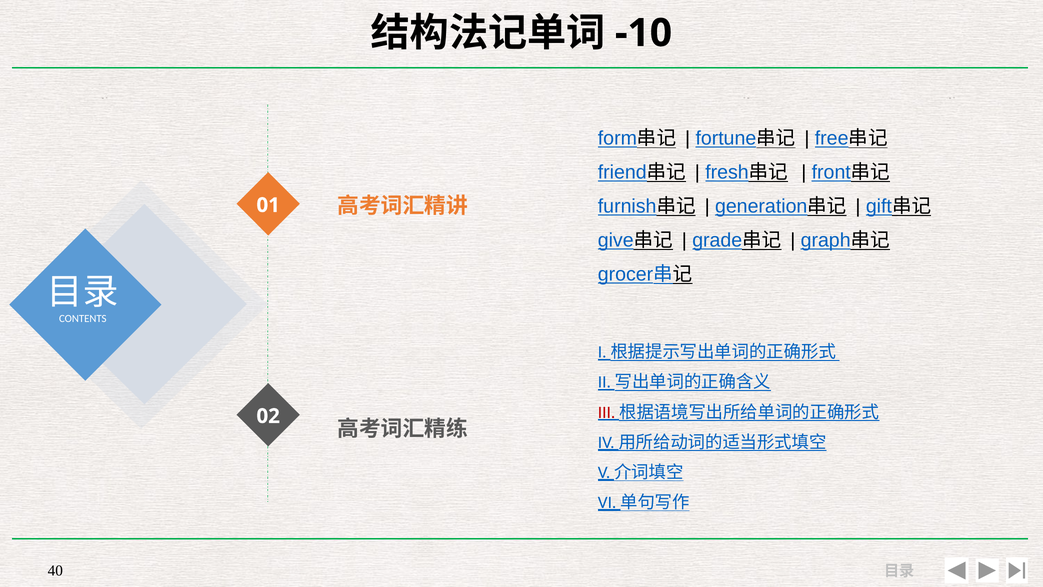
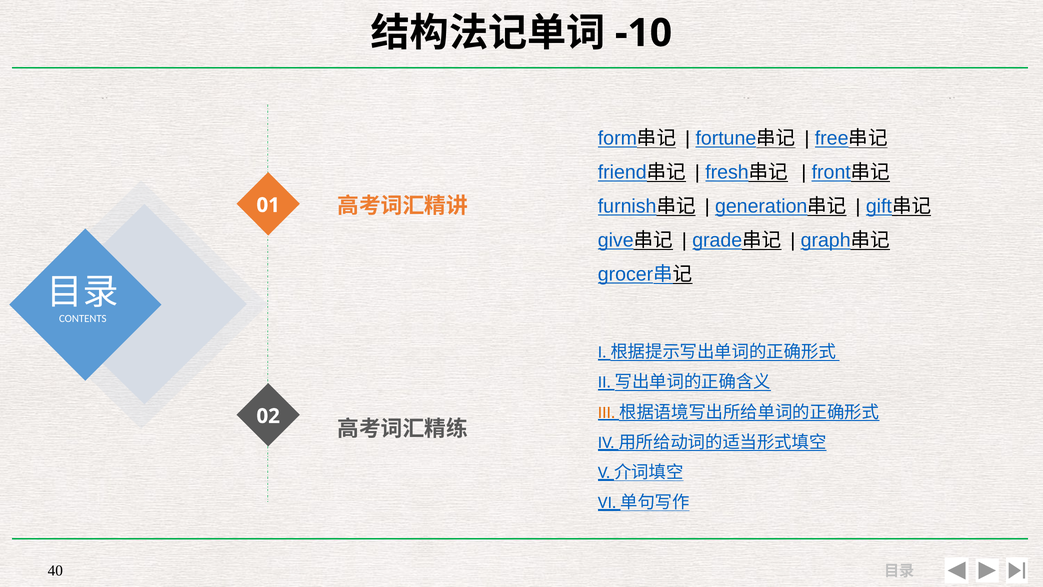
III colour: red -> orange (607, 412)
